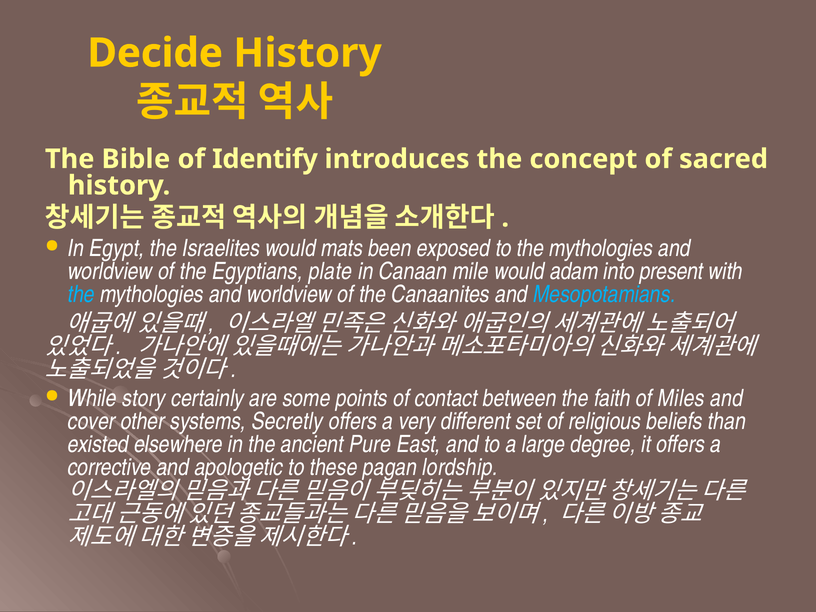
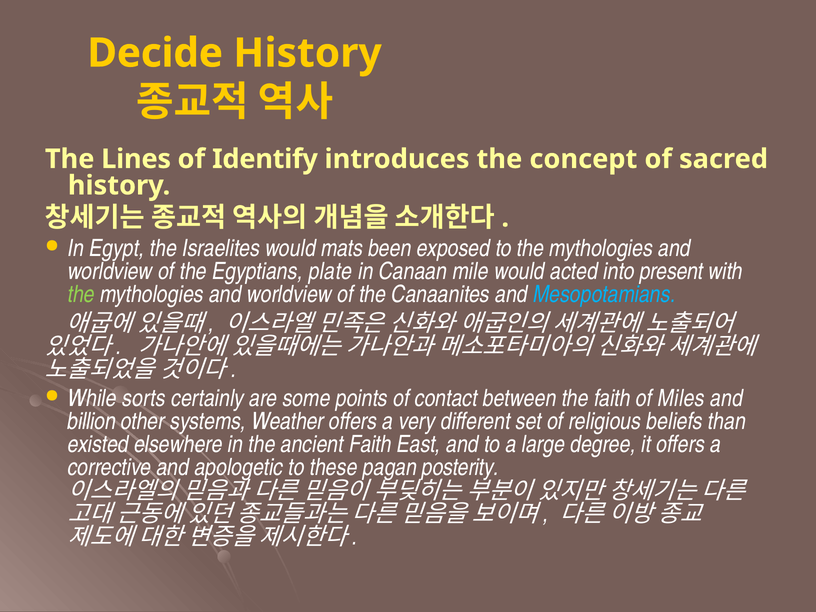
Bible: Bible -> Lines (136, 159)
adam: adam -> acted (574, 271)
the colour: light blue -> light green (81, 294)
story: story -> sorts (144, 398)
cover: cover -> billion (92, 421)
Secretly: Secretly -> Weather (288, 421)
ancient Pure: Pure -> Faith (370, 445)
lordship: lordship -> posterity (461, 468)
